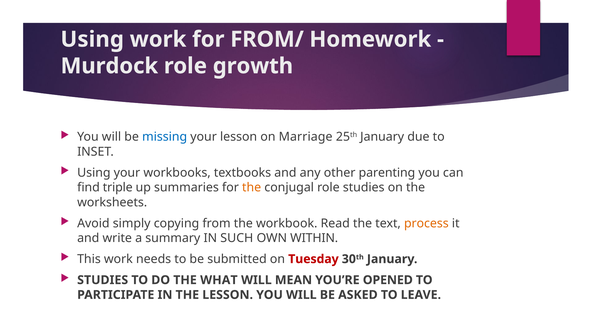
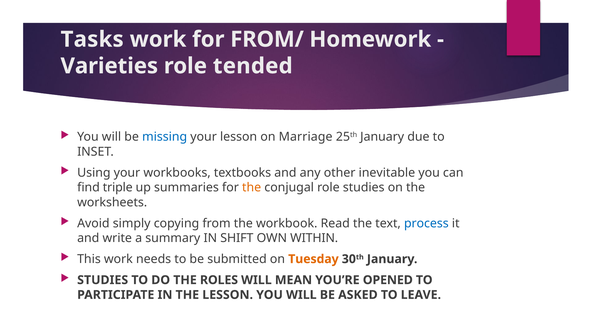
Using: Using -> Tasks (92, 39)
Murdock: Murdock -> Varieties (109, 66)
growth: growth -> tended (253, 66)
parenting: parenting -> inevitable (387, 173)
process colour: orange -> blue (426, 223)
SUCH: SUCH -> SHIFT (237, 238)
Tuesday colour: red -> orange (313, 259)
WHAT: WHAT -> ROLES (219, 280)
